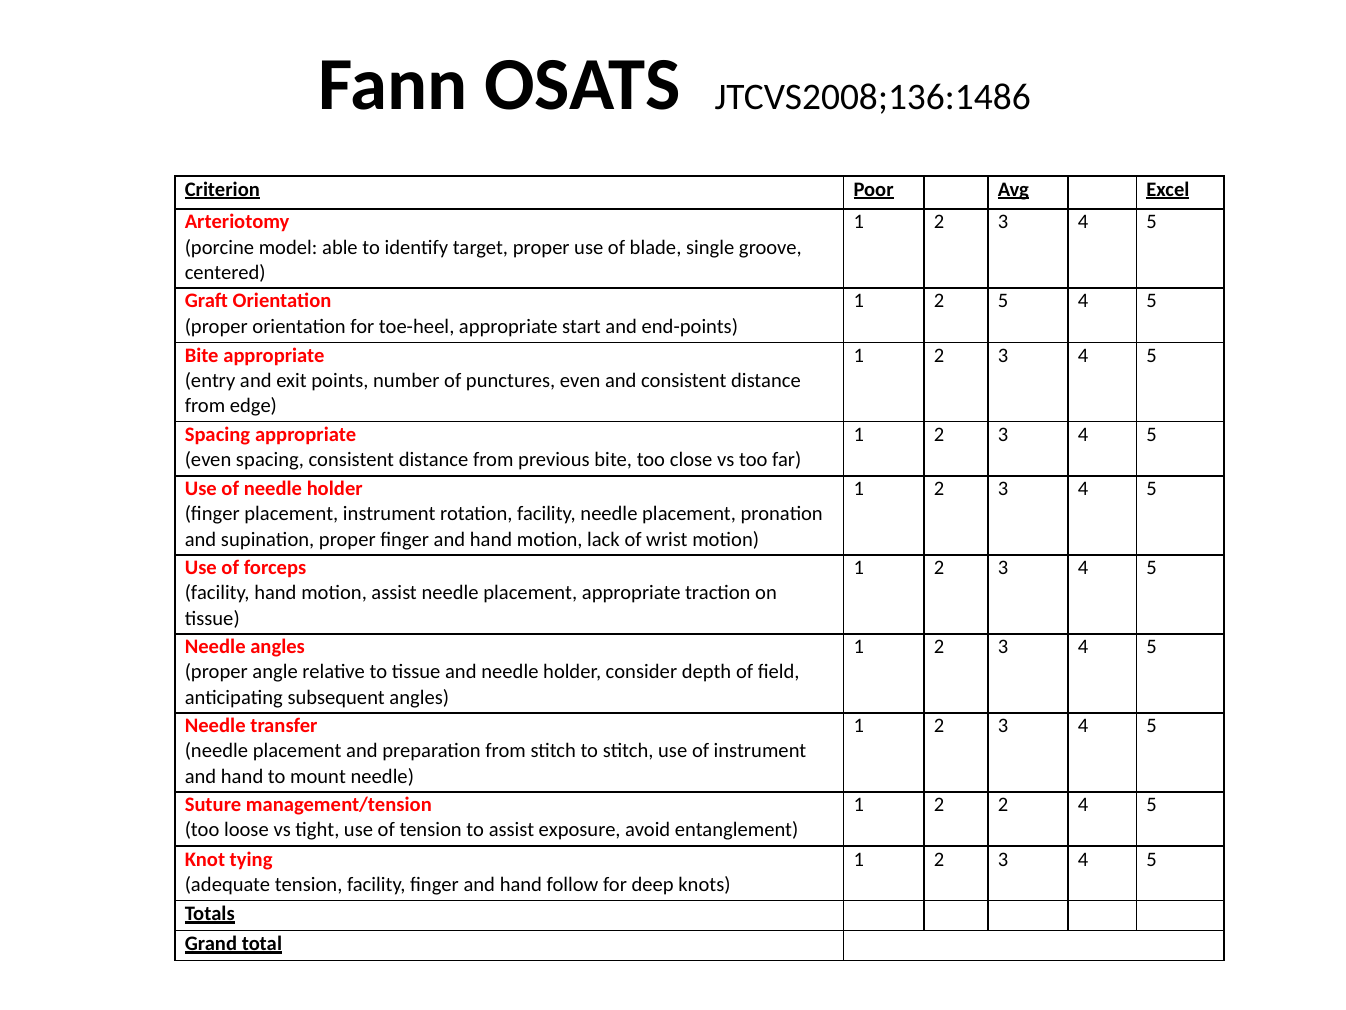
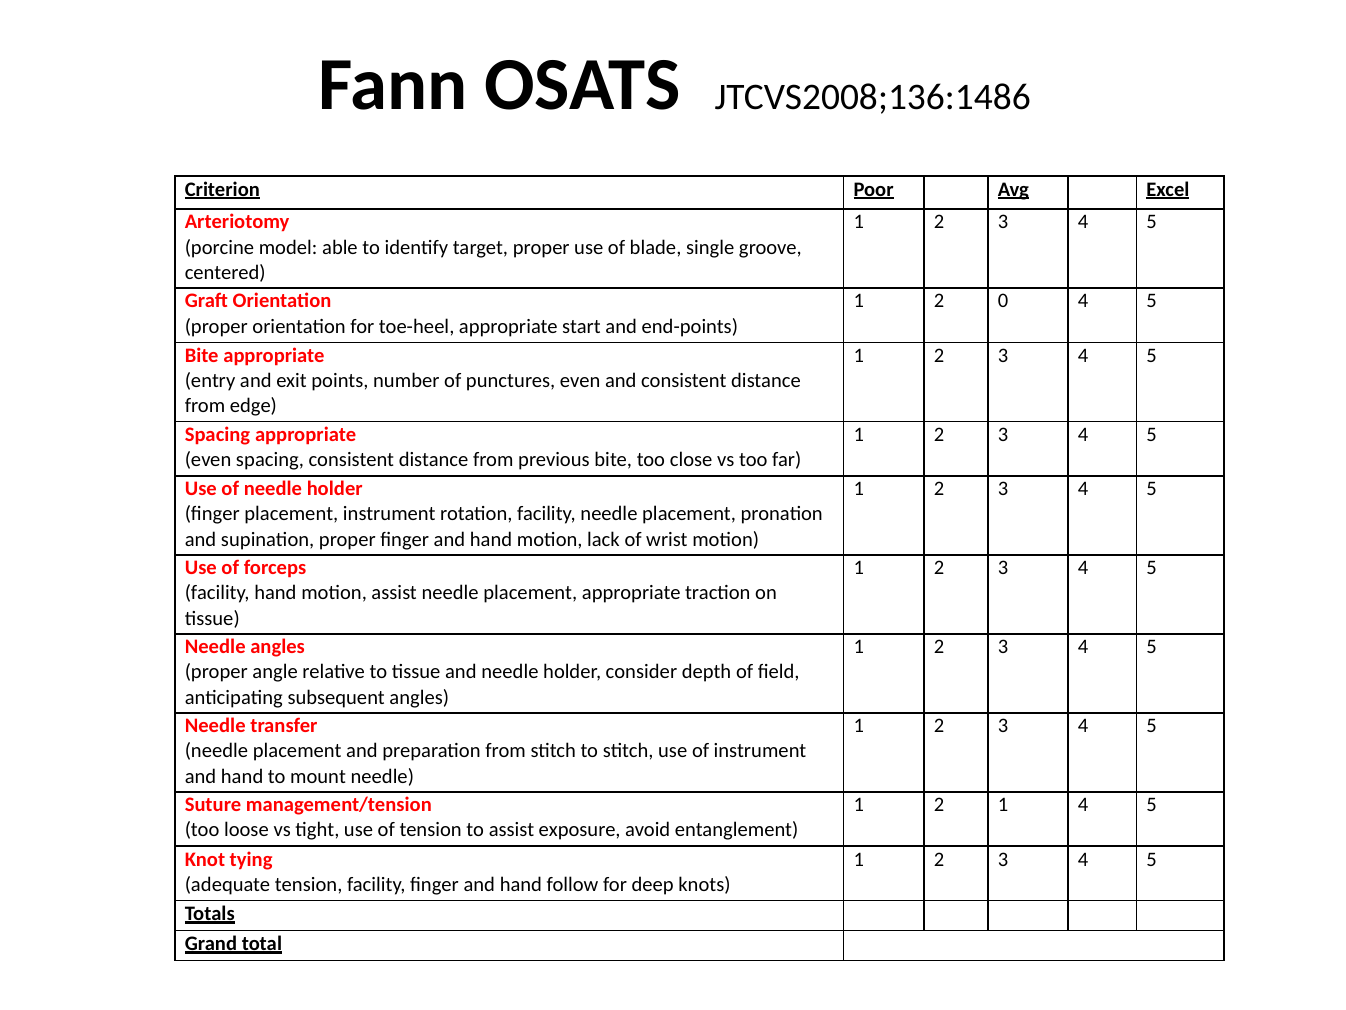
2 5: 5 -> 0 (1003, 301)
2 2: 2 -> 1 (1003, 804)
